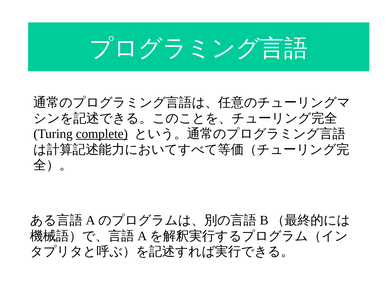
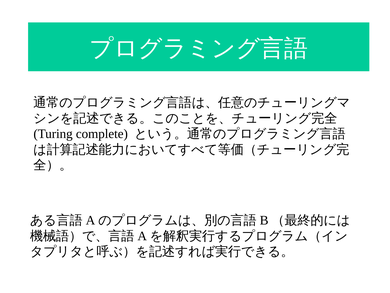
complete underline: present -> none (102, 134)
